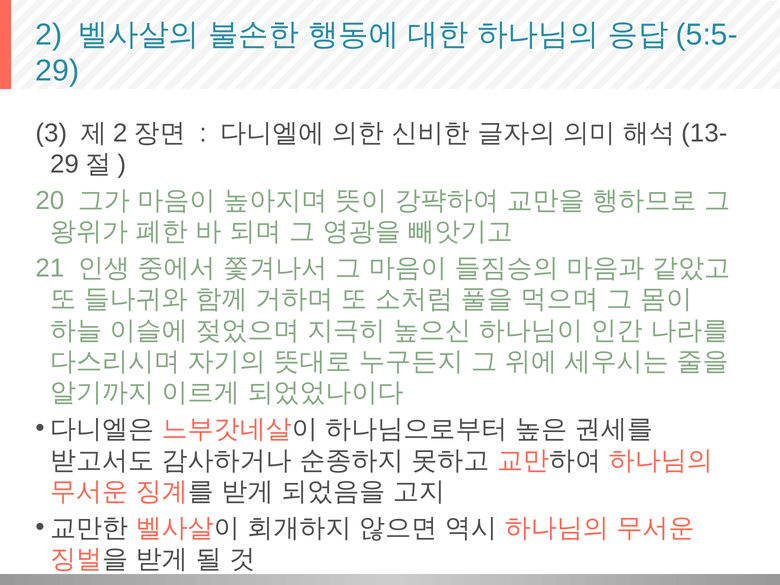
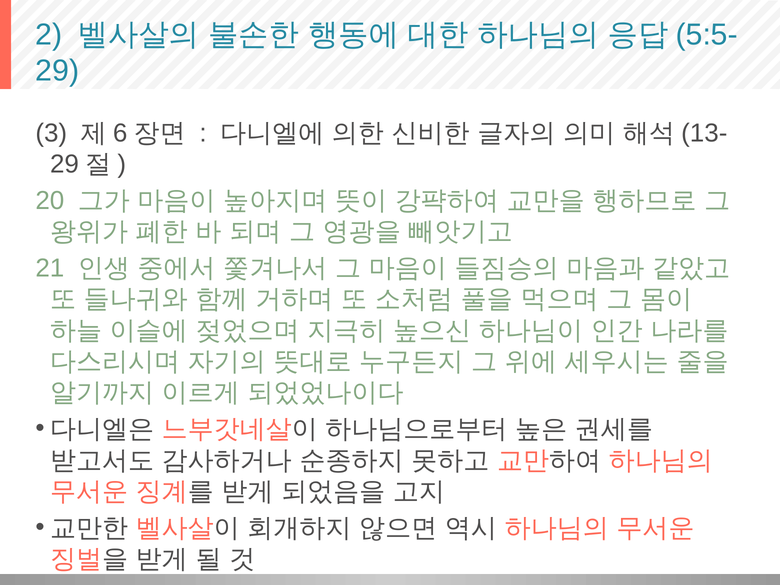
2: 2 -> 6 (120, 133)
